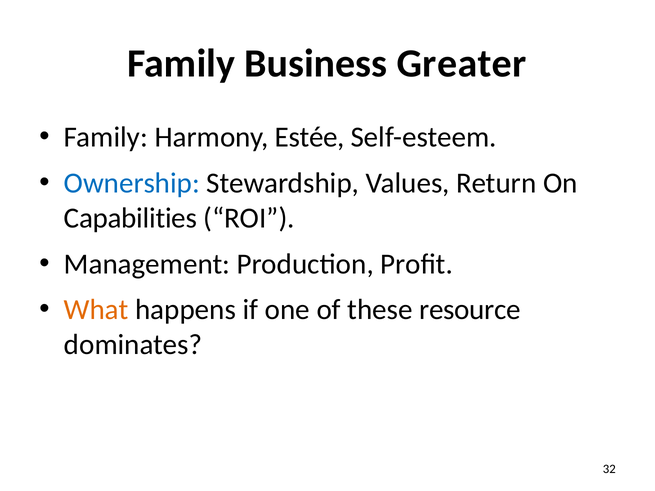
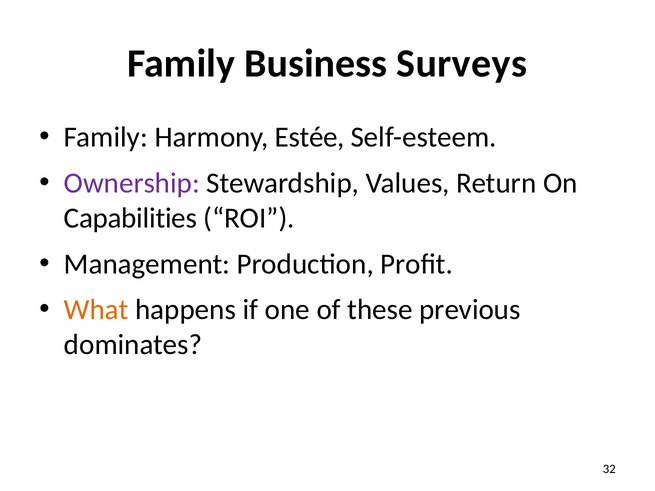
Greater: Greater -> Surveys (462, 63)
Ownership colour: blue -> purple (132, 183)
resource: resource -> previous (470, 310)
